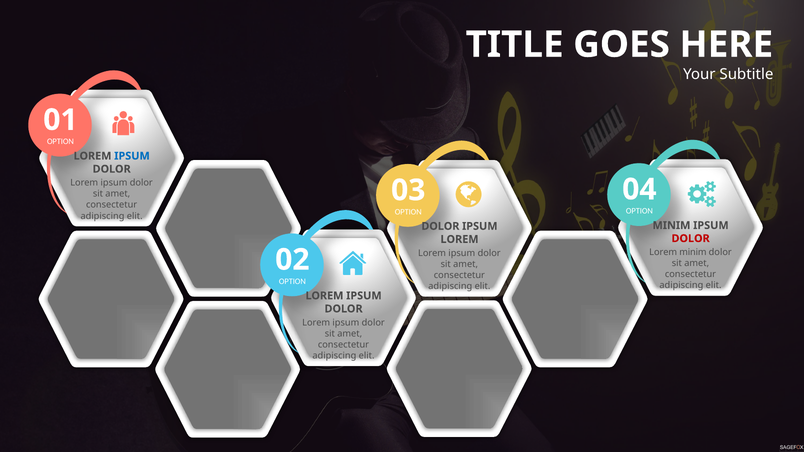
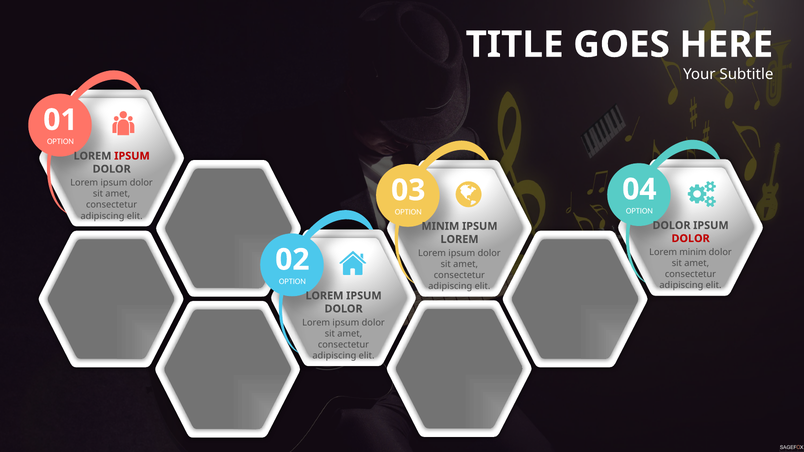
IPSUM colour: blue -> red (132, 156)
MINIM: MINIM -> DOLOR (672, 226)
DOLOR: DOLOR -> MINIM (440, 226)
